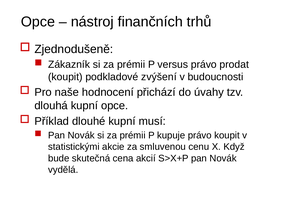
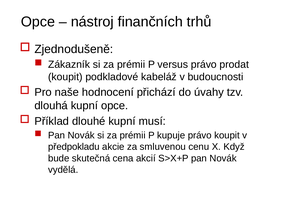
zvýšení: zvýšení -> kabeláž (159, 77)
statistickými: statistickými -> předpokladu (74, 146)
